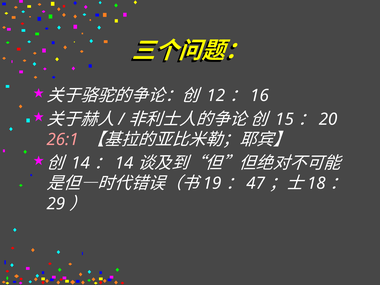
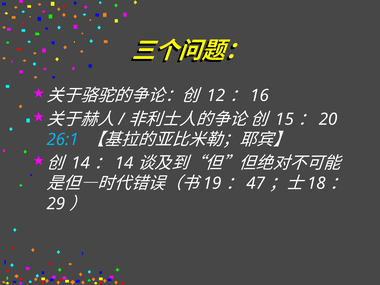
26:1 colour: pink -> light blue (63, 139)
